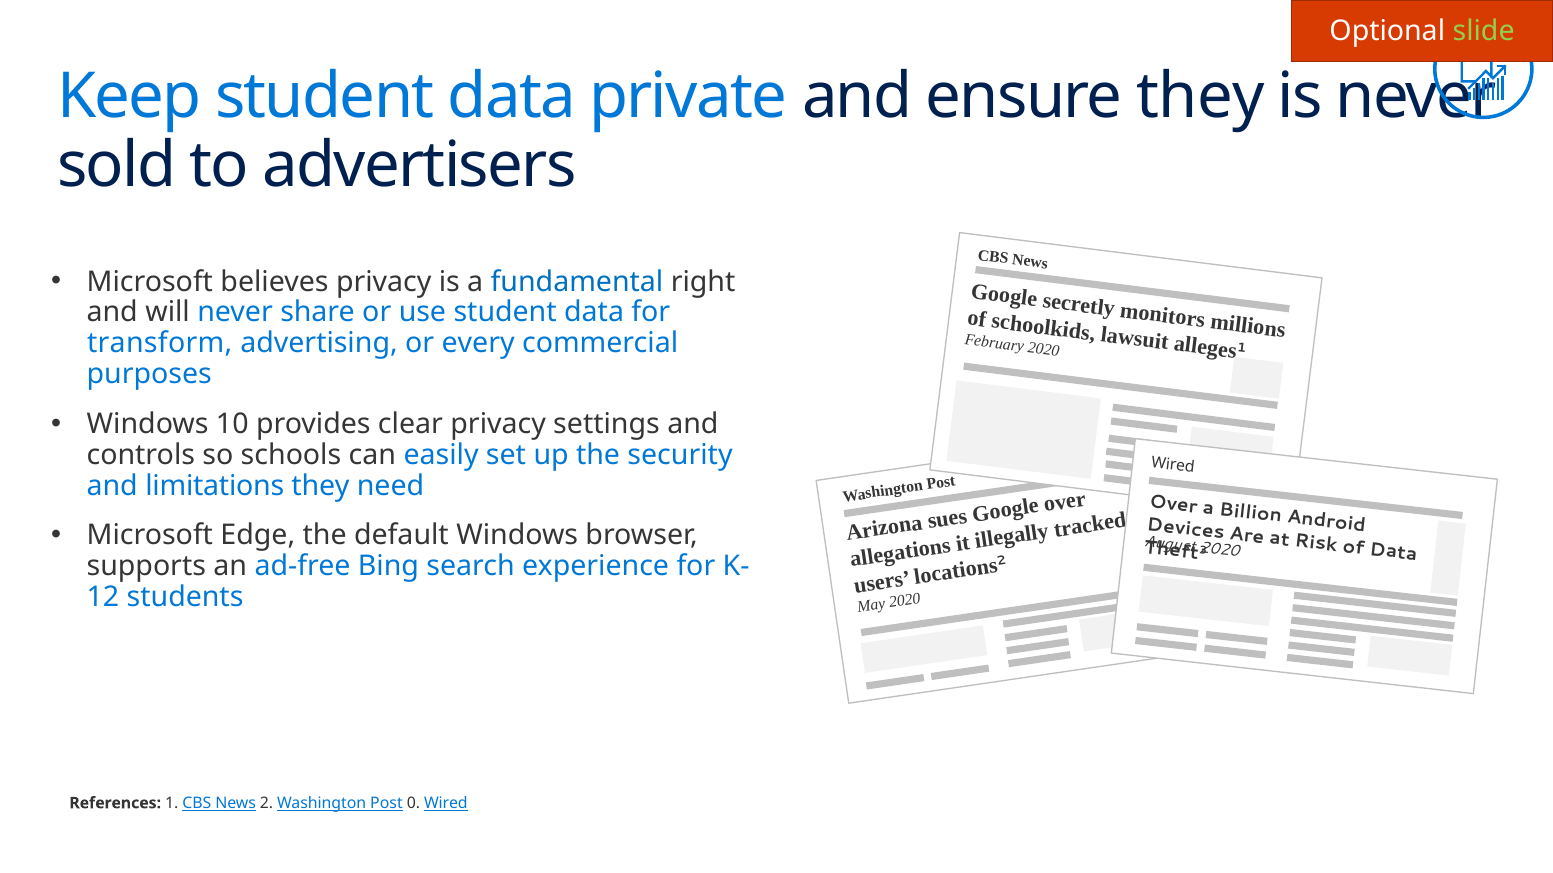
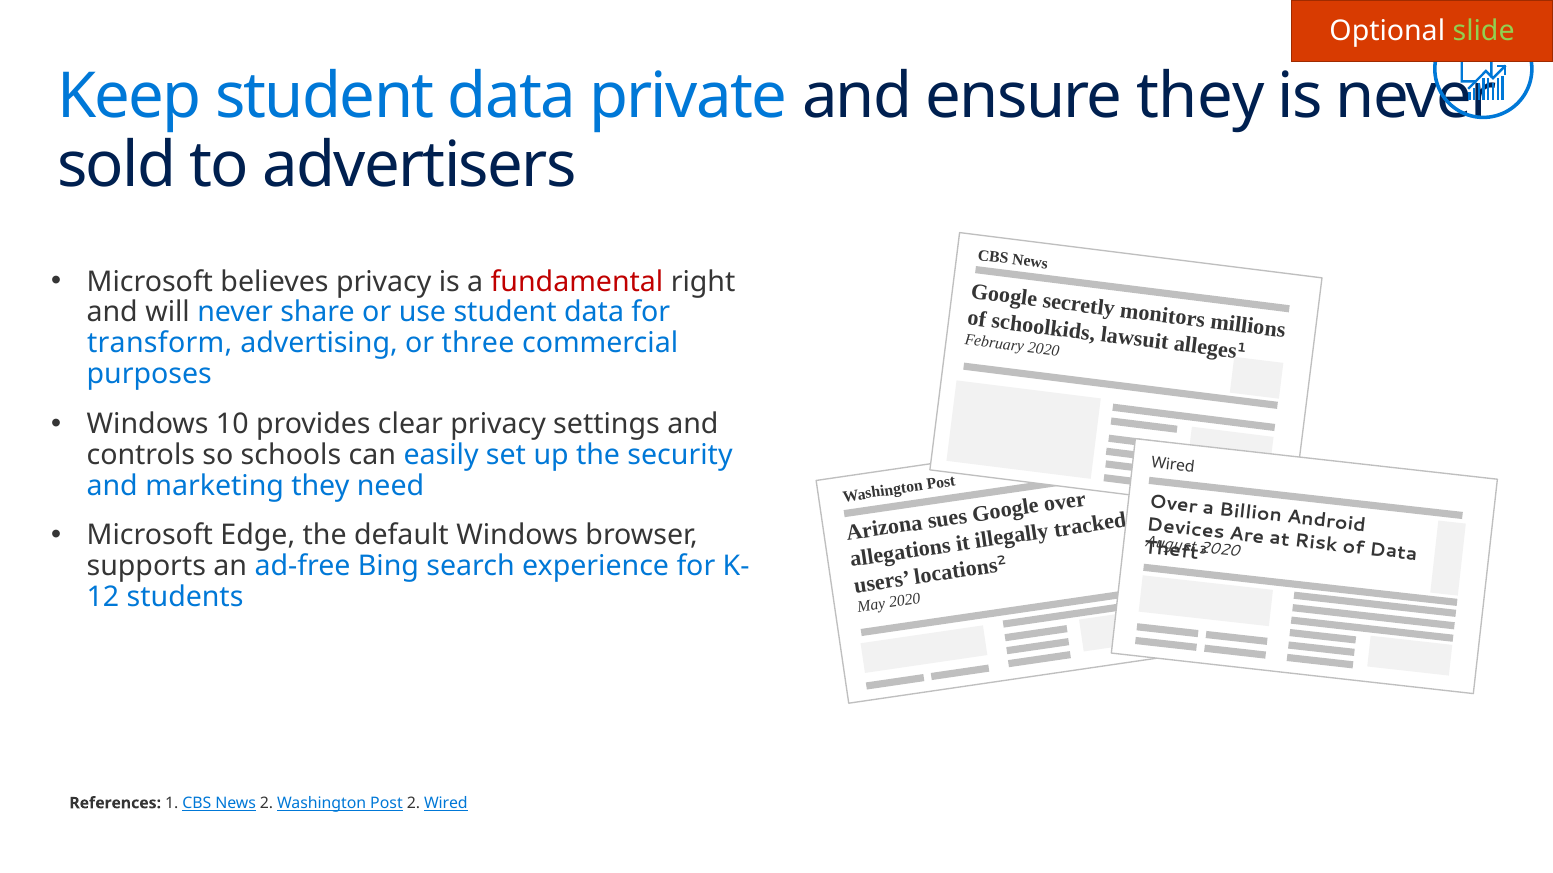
fundamental colour: blue -> red (577, 282)
every: every -> three (478, 344)
limitations: limitations -> marketing (215, 486)
Post 0: 0 -> 2 (413, 804)
